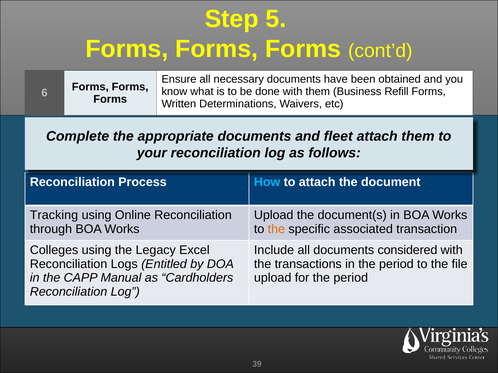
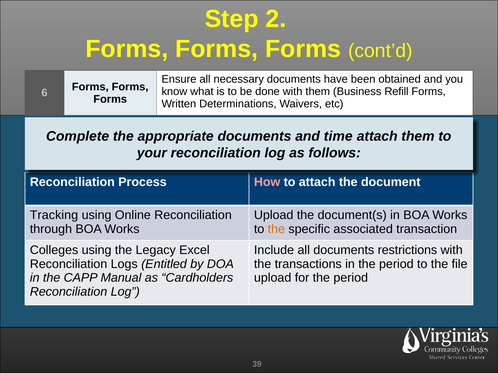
5: 5 -> 2 (276, 19)
fleet: fleet -> time (338, 136)
How colour: light blue -> pink (267, 182)
considered: considered -> restrictions (407, 250)
